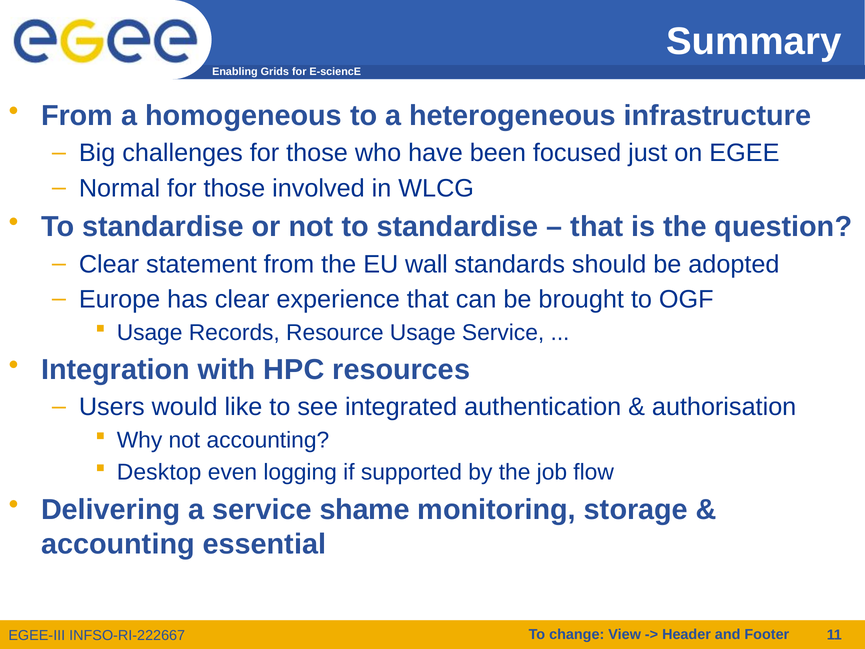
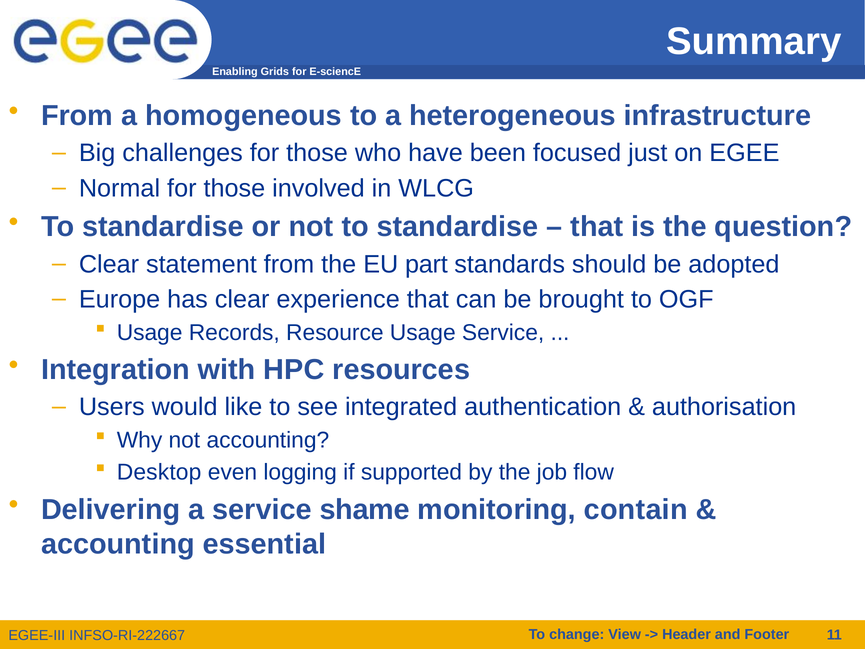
wall: wall -> part (426, 264)
storage: storage -> contain (636, 509)
